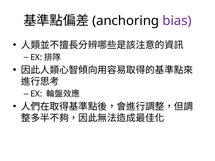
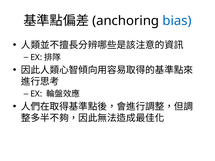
bias colour: purple -> blue (177, 21)
